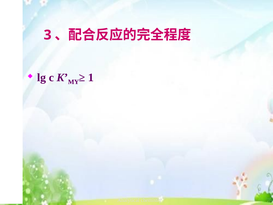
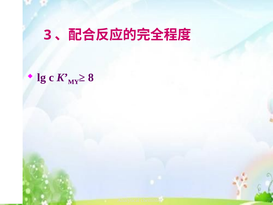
1: 1 -> 8 (91, 77)
